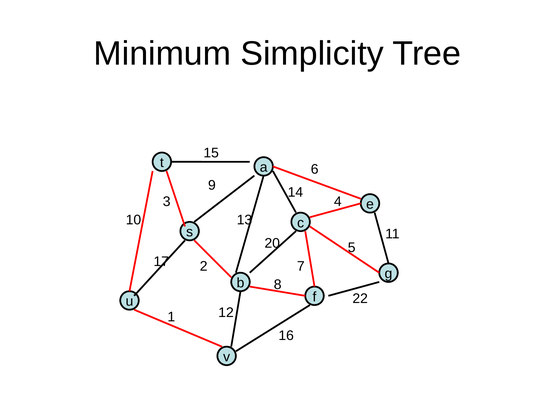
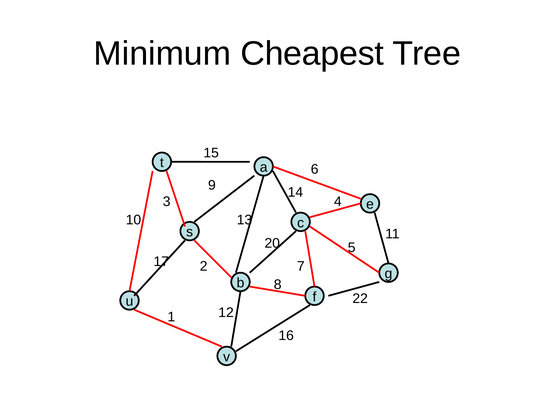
Simplicity: Simplicity -> Cheapest (312, 54)
